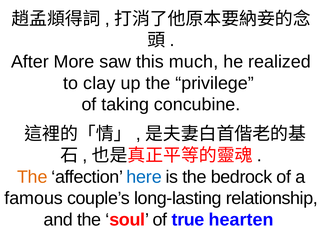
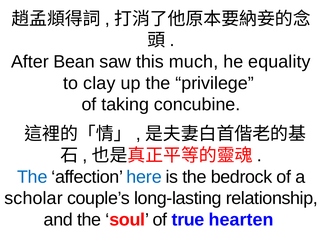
More: More -> Bean (74, 62)
realized: realized -> equality (279, 62)
The colour: orange -> blue (32, 177)
famous: famous -> scholar (34, 199)
